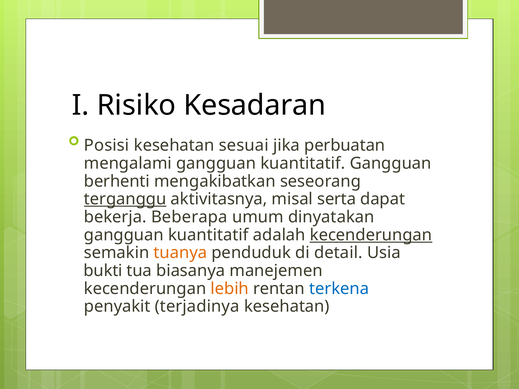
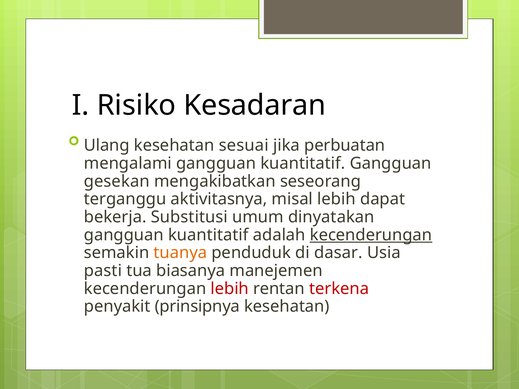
Posisi: Posisi -> Ulang (107, 146)
berhenti: berhenti -> gesekan (117, 181)
terganggu underline: present -> none (125, 199)
misal serta: serta -> lebih (337, 199)
Beberapa: Beberapa -> Substitusi (189, 217)
detail: detail -> dasar (338, 253)
bukti: bukti -> pasti (103, 271)
lebih colour: orange -> red (230, 289)
terkena colour: blue -> red (339, 289)
terjadinya: terjadinya -> prinsipnya (197, 307)
